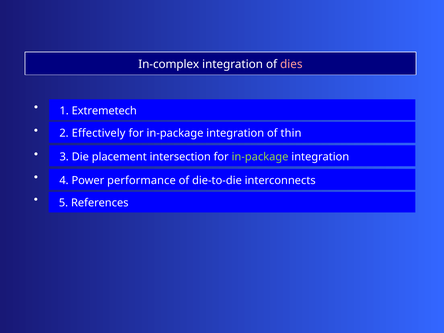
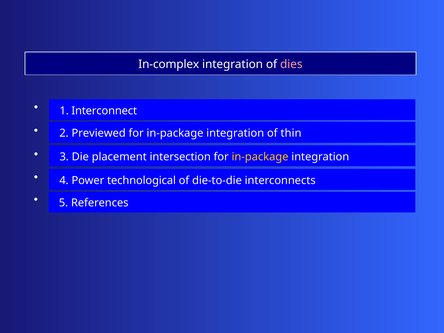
Extremetech: Extremetech -> Interconnect (104, 111)
Effectively: Effectively -> Previewed (99, 133)
in-package colour: light green -> yellow (260, 157)
performance: performance -> technological (142, 180)
